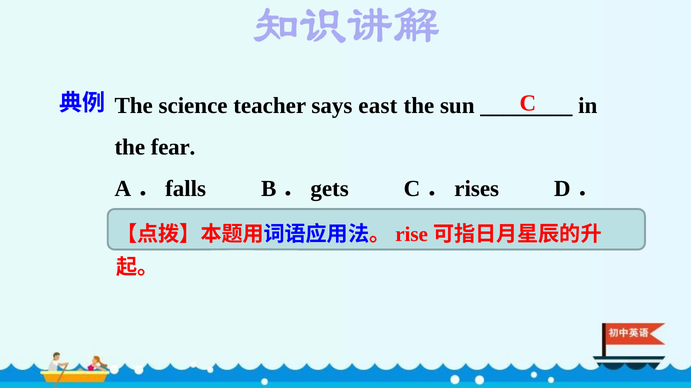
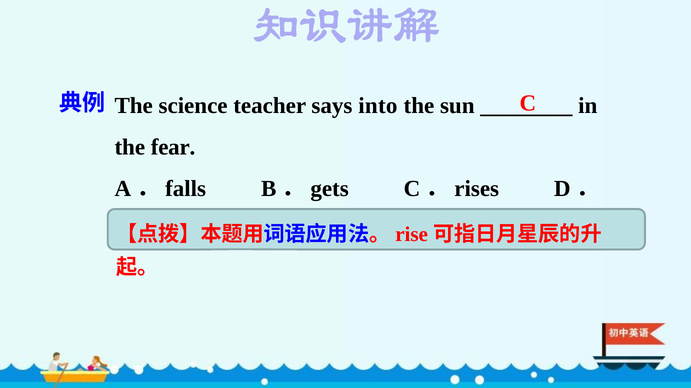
east: east -> into (378, 106)
